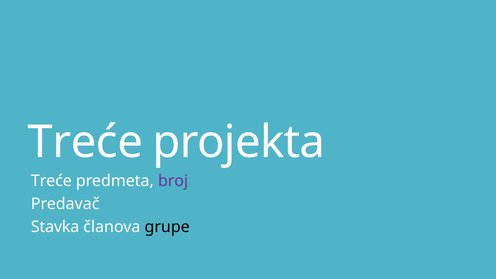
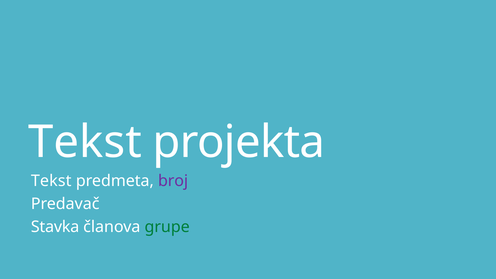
Treće: Treće -> Tekst (85, 142)
Treće: Treće -> Tekst (51, 181)
grupe colour: black -> green (167, 227)
